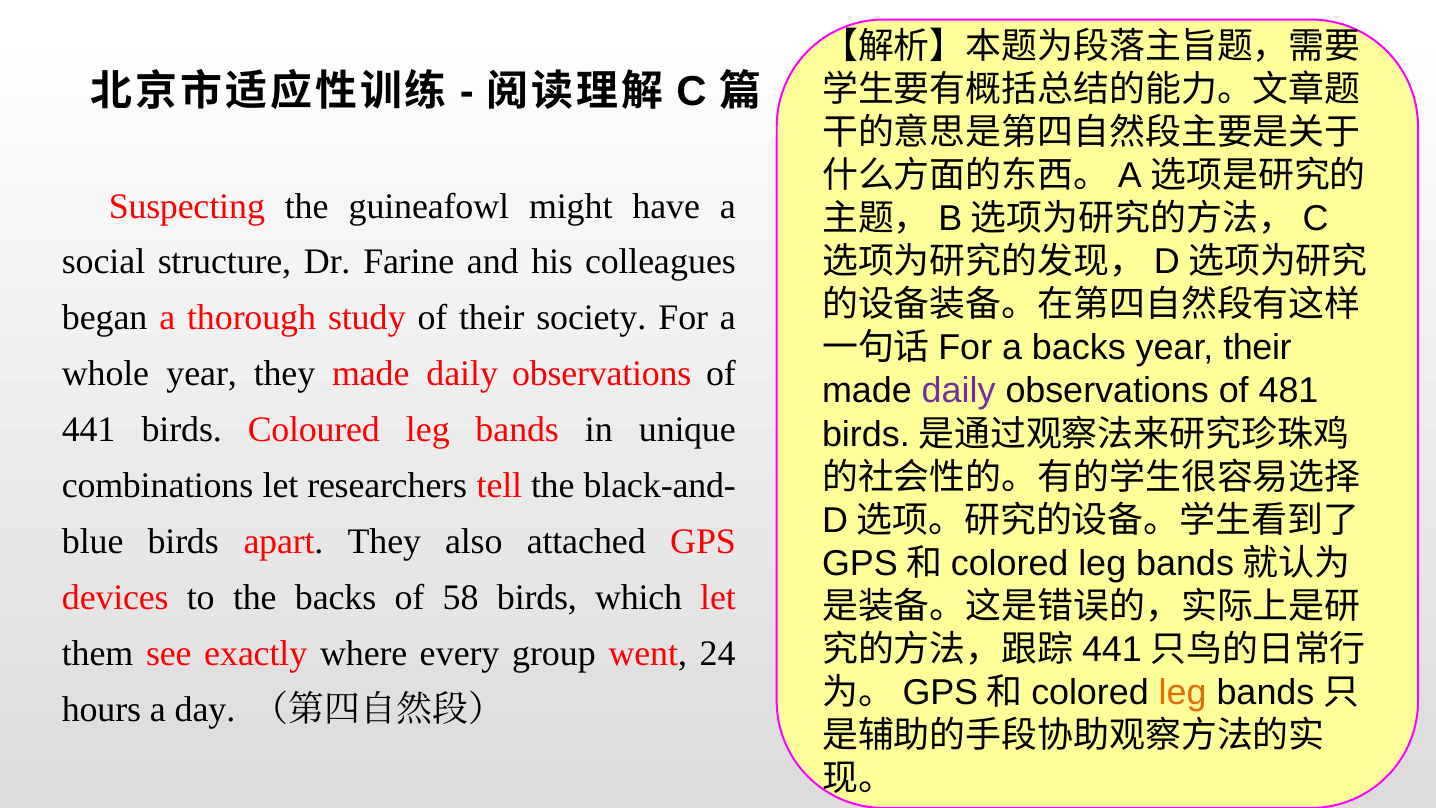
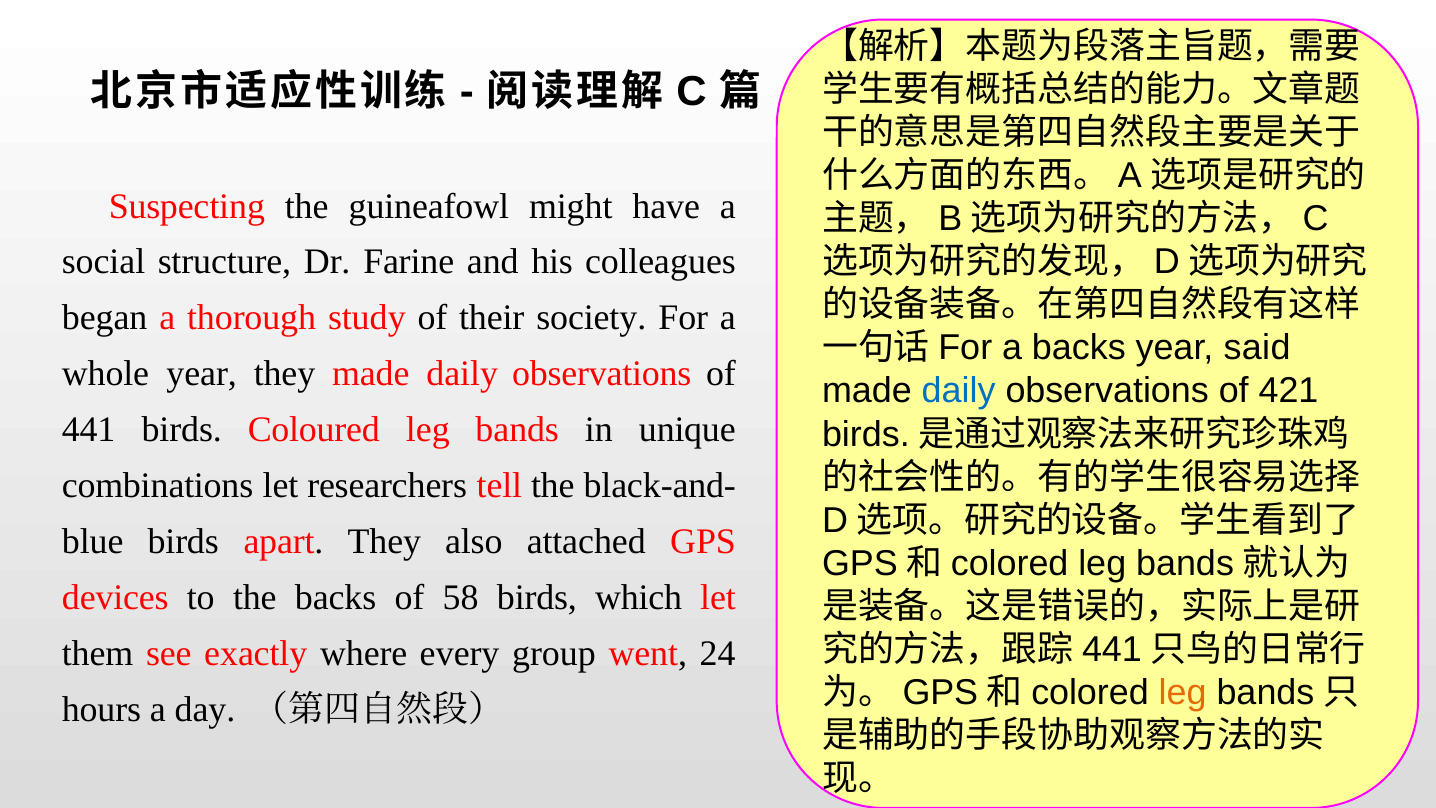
year their: their -> said (1257, 348)
daily colour: purple -> blue (959, 391)
481: 481 -> 421 (1289, 391)
